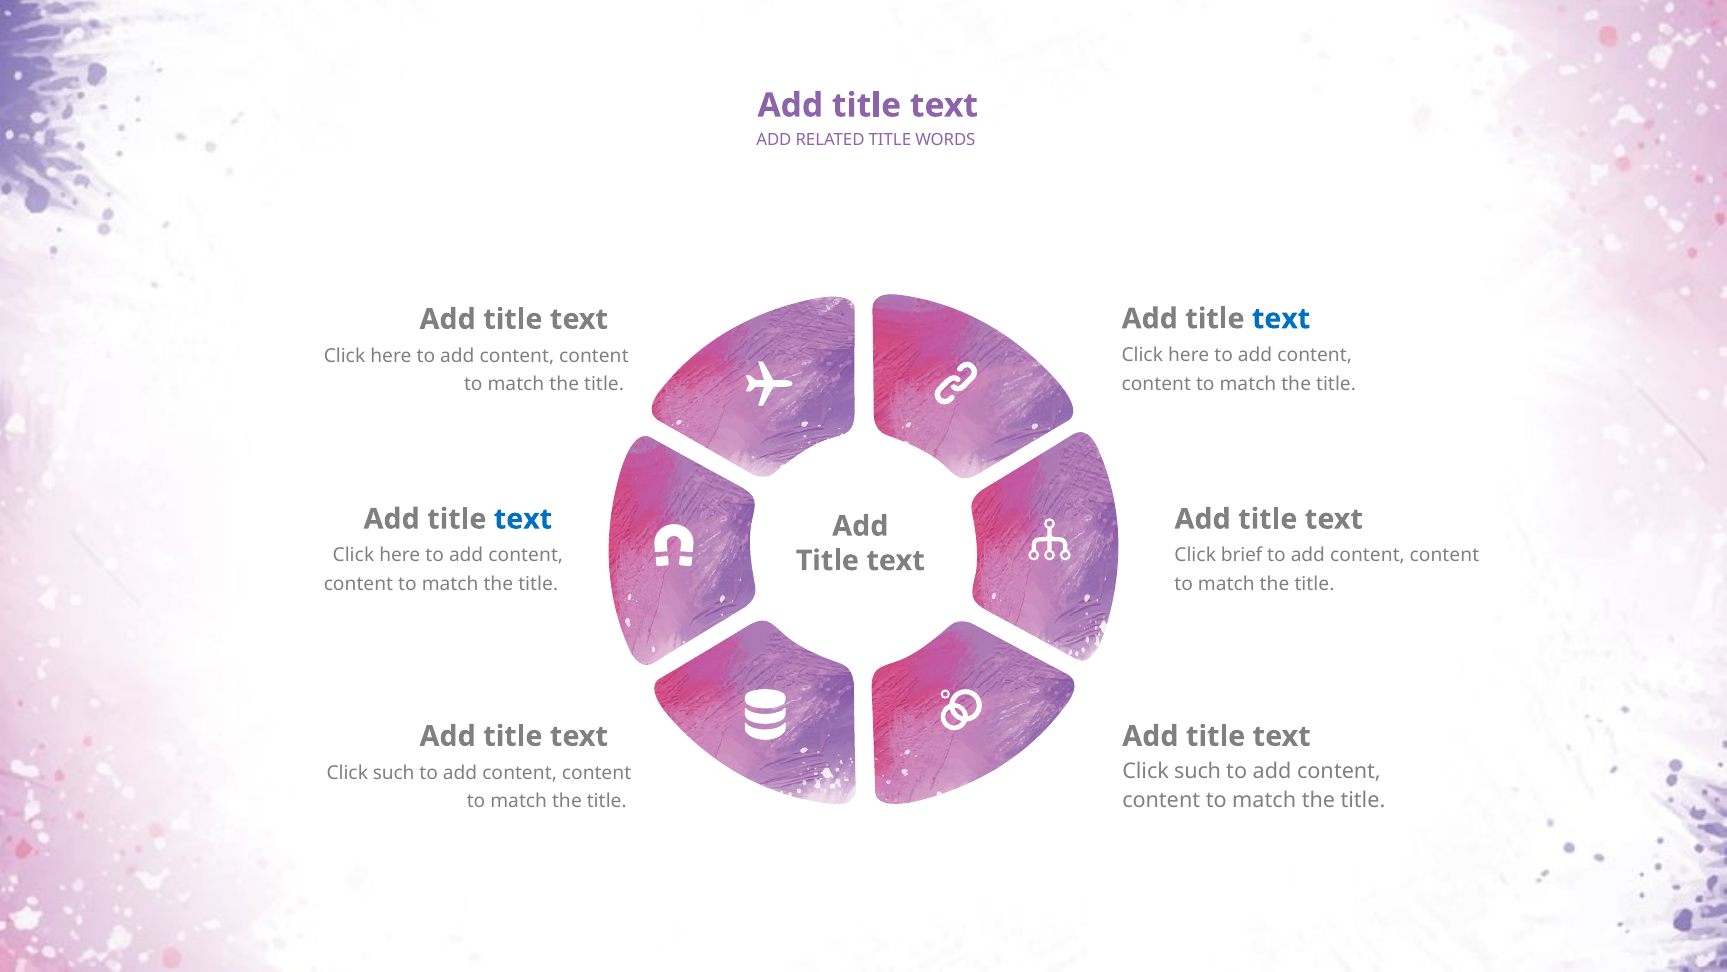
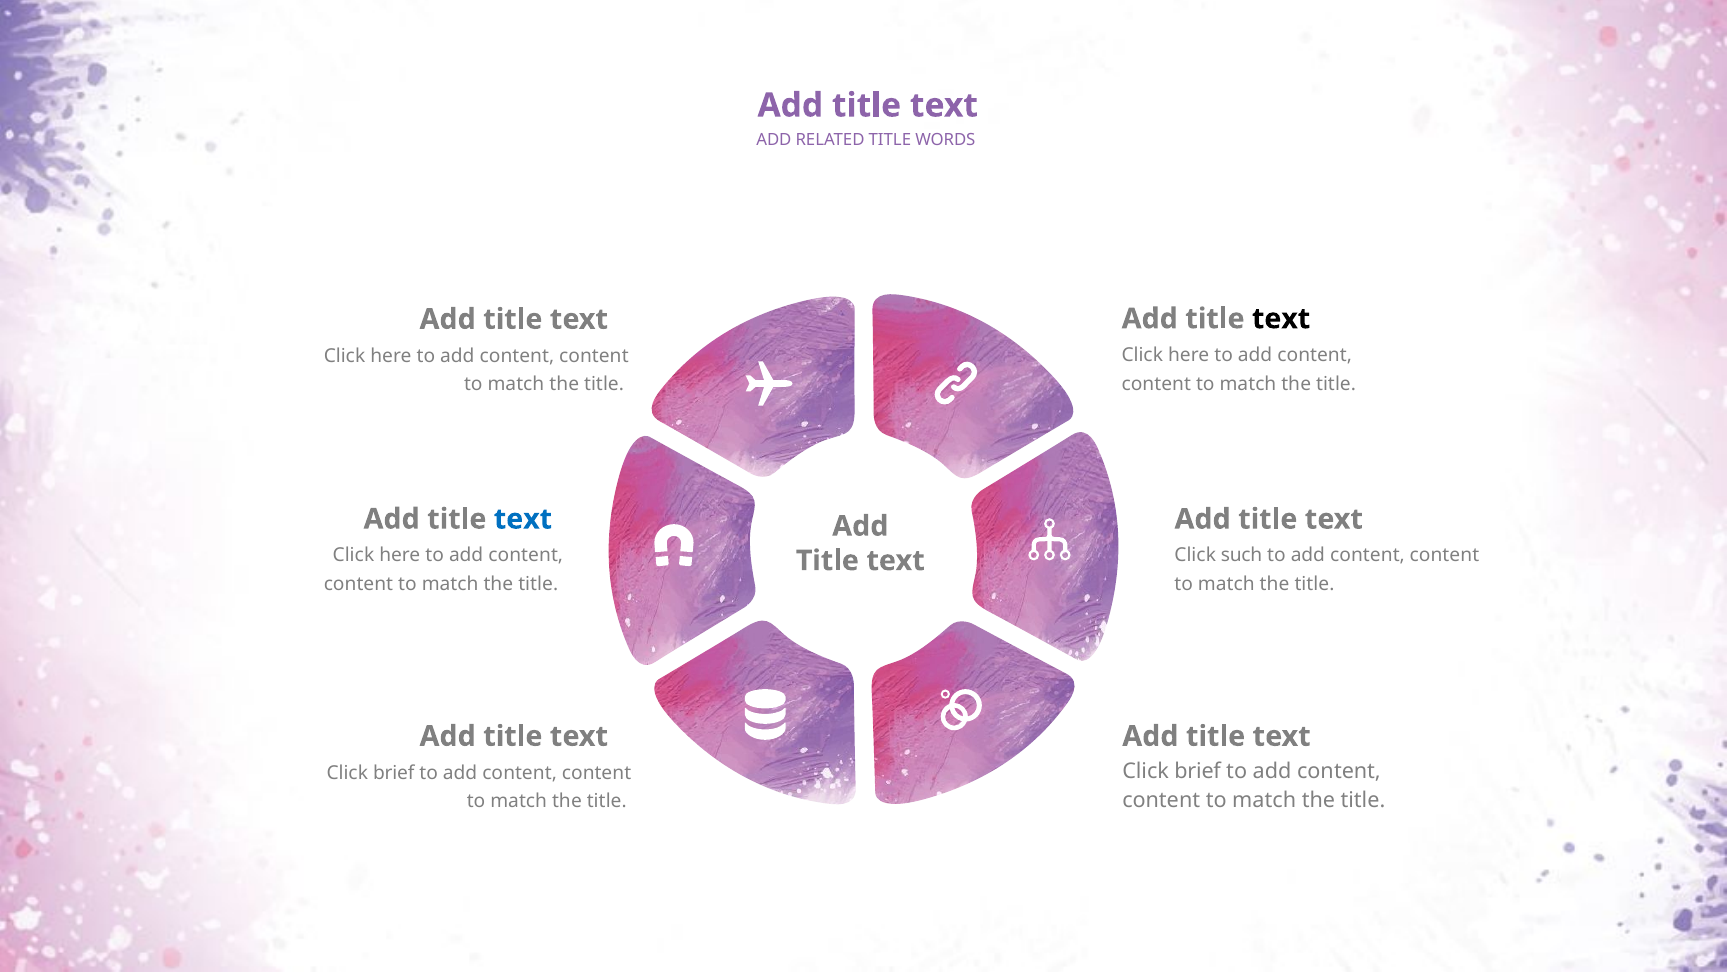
text colour: blue -> black (1281, 319)
brief: brief -> such (1242, 555)
such: such -> brief (1198, 771)
such: such -> brief (394, 772)
